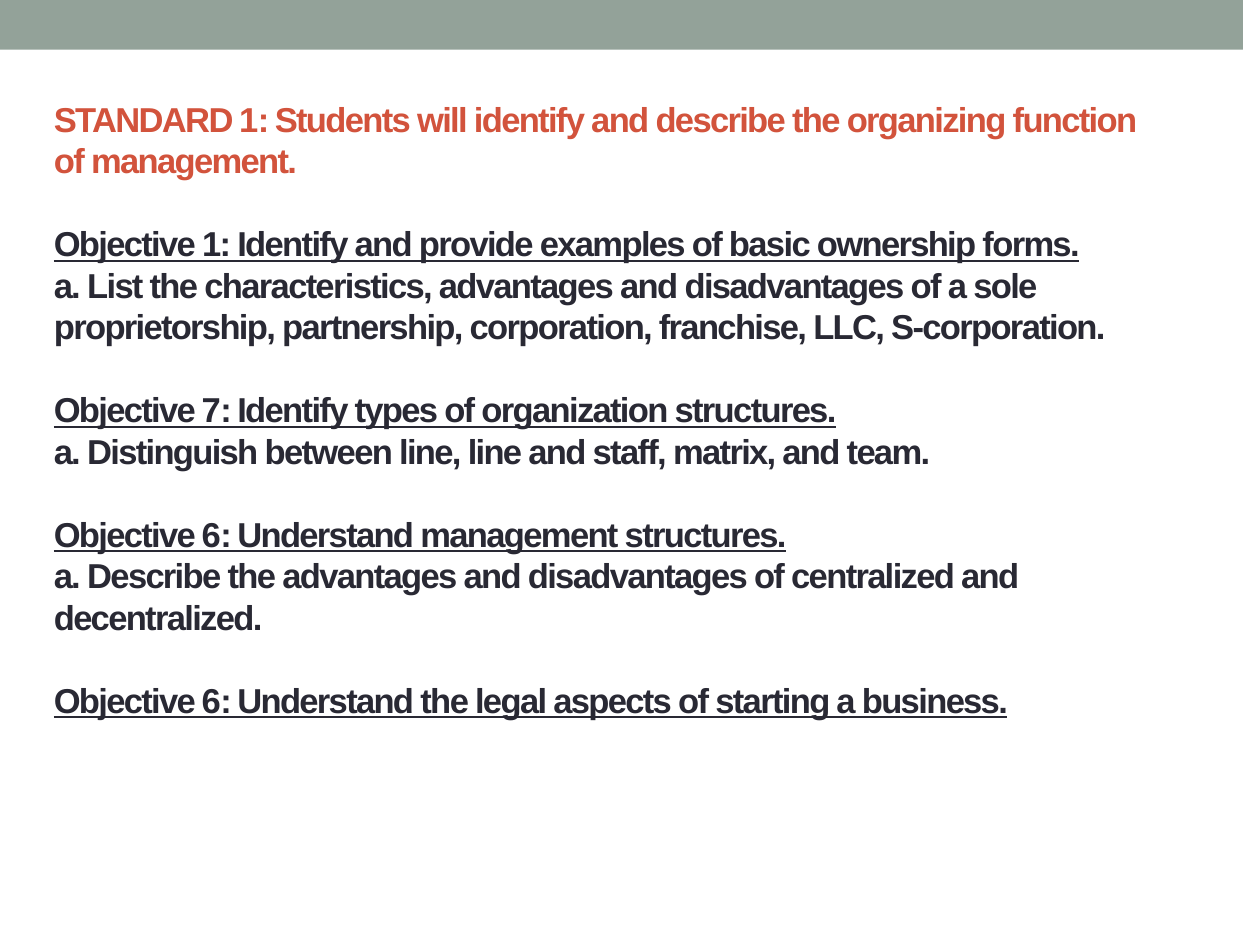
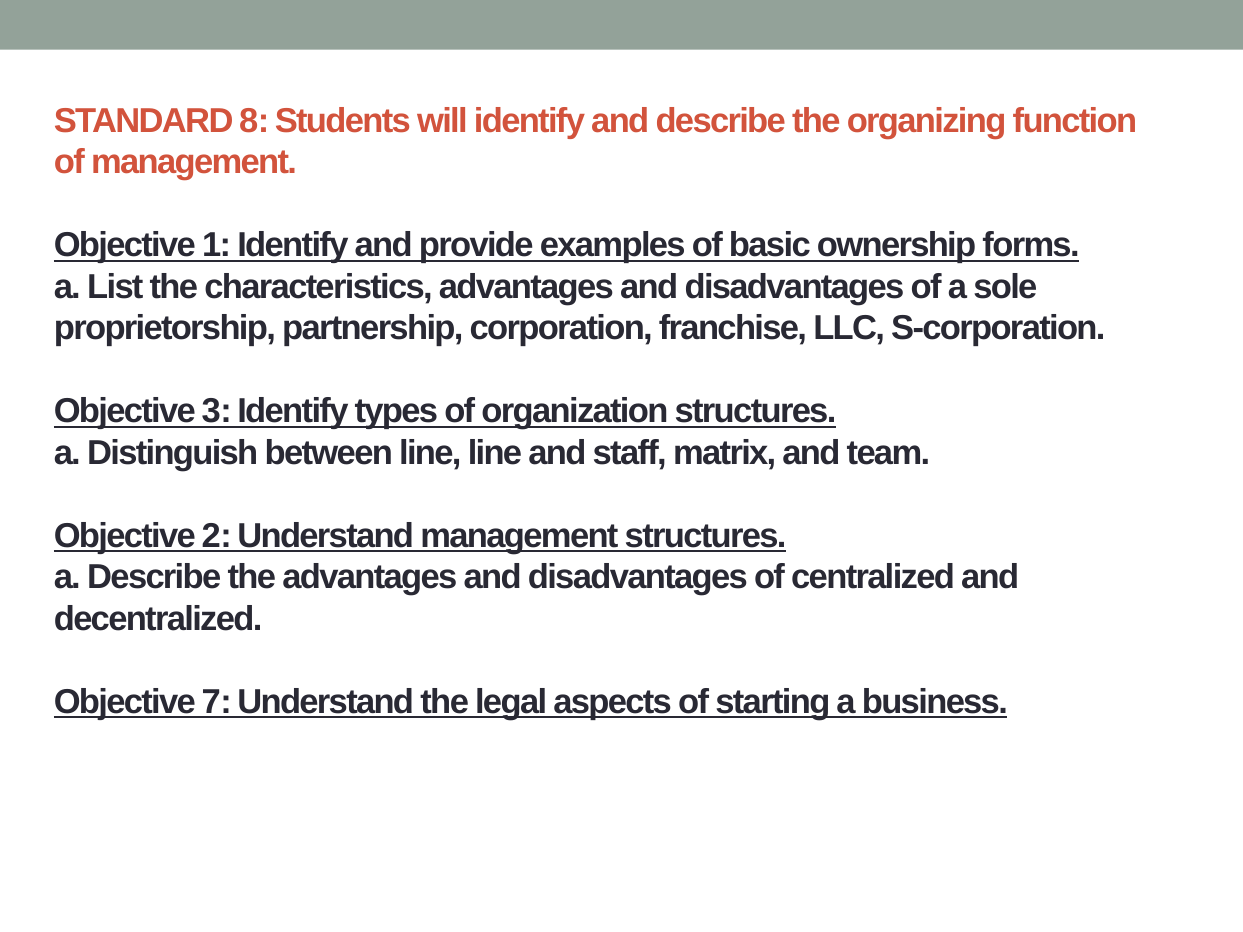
STANDARD 1: 1 -> 8 (254, 121)
7: 7 -> 3 (217, 412)
6: 6 -> 2 (217, 536)
6: 6 -> 7 (217, 702)
